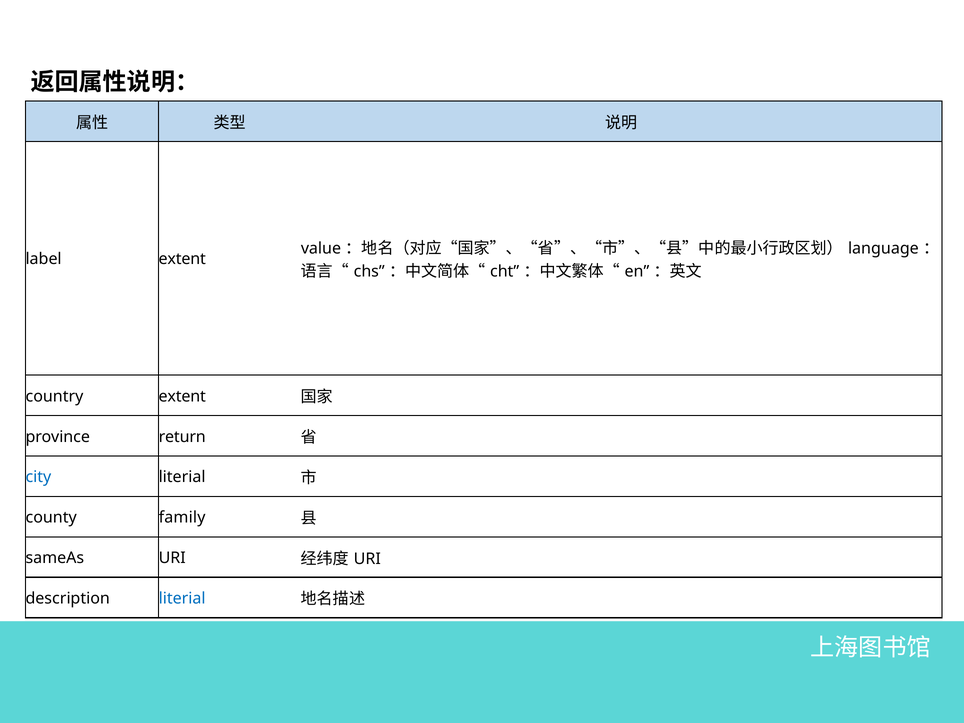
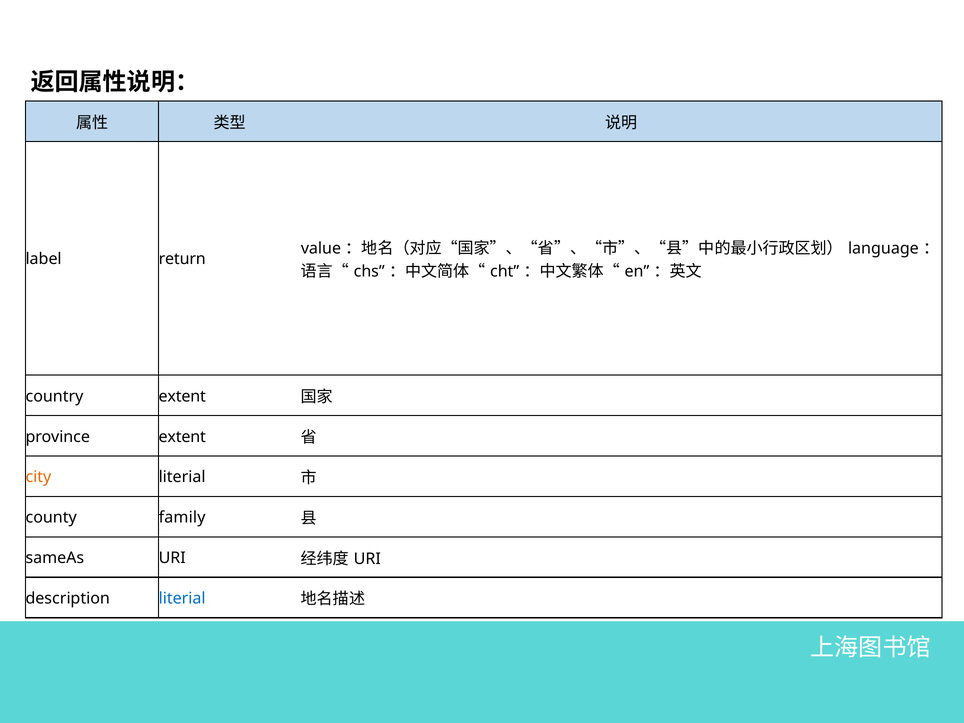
label extent: extent -> return (182, 259)
province return: return -> extent (182, 437)
city colour: blue -> orange (38, 477)
